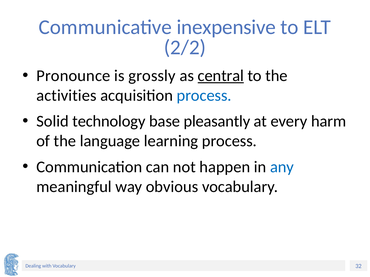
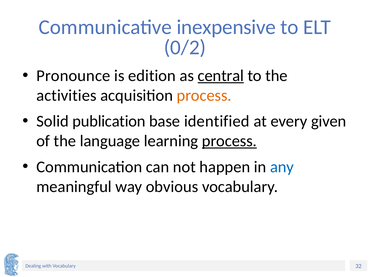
2/2: 2/2 -> 0/2 (185, 48)
grossly: grossly -> edition (152, 76)
process colour: blue -> orange (204, 96)
technology: technology -> publication (109, 122)
pleasantly: pleasantly -> identified (217, 122)
harm: harm -> given (329, 122)
process underline: none -> present (229, 141)
